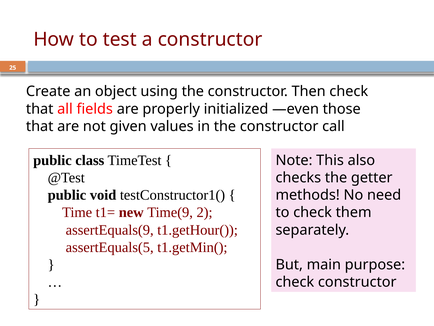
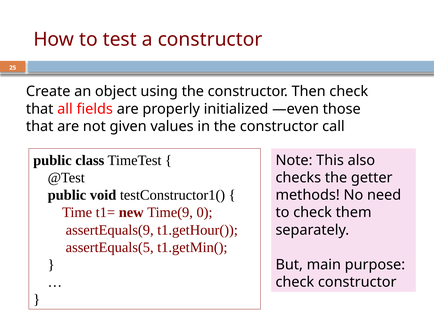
2: 2 -> 0 (205, 212)
